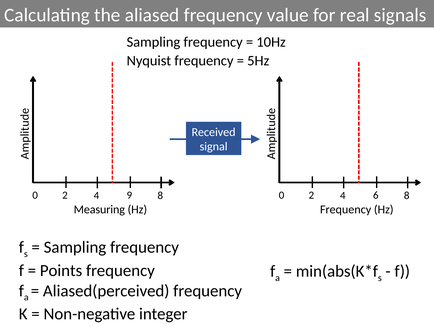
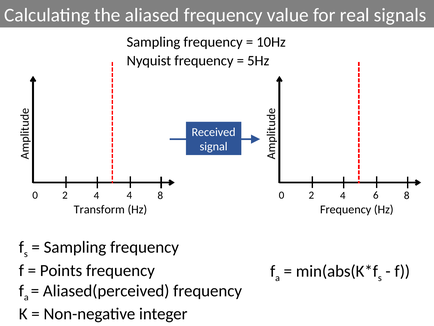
0 9: 9 -> 4 (129, 195)
Measuring: Measuring -> Transform (99, 209)
